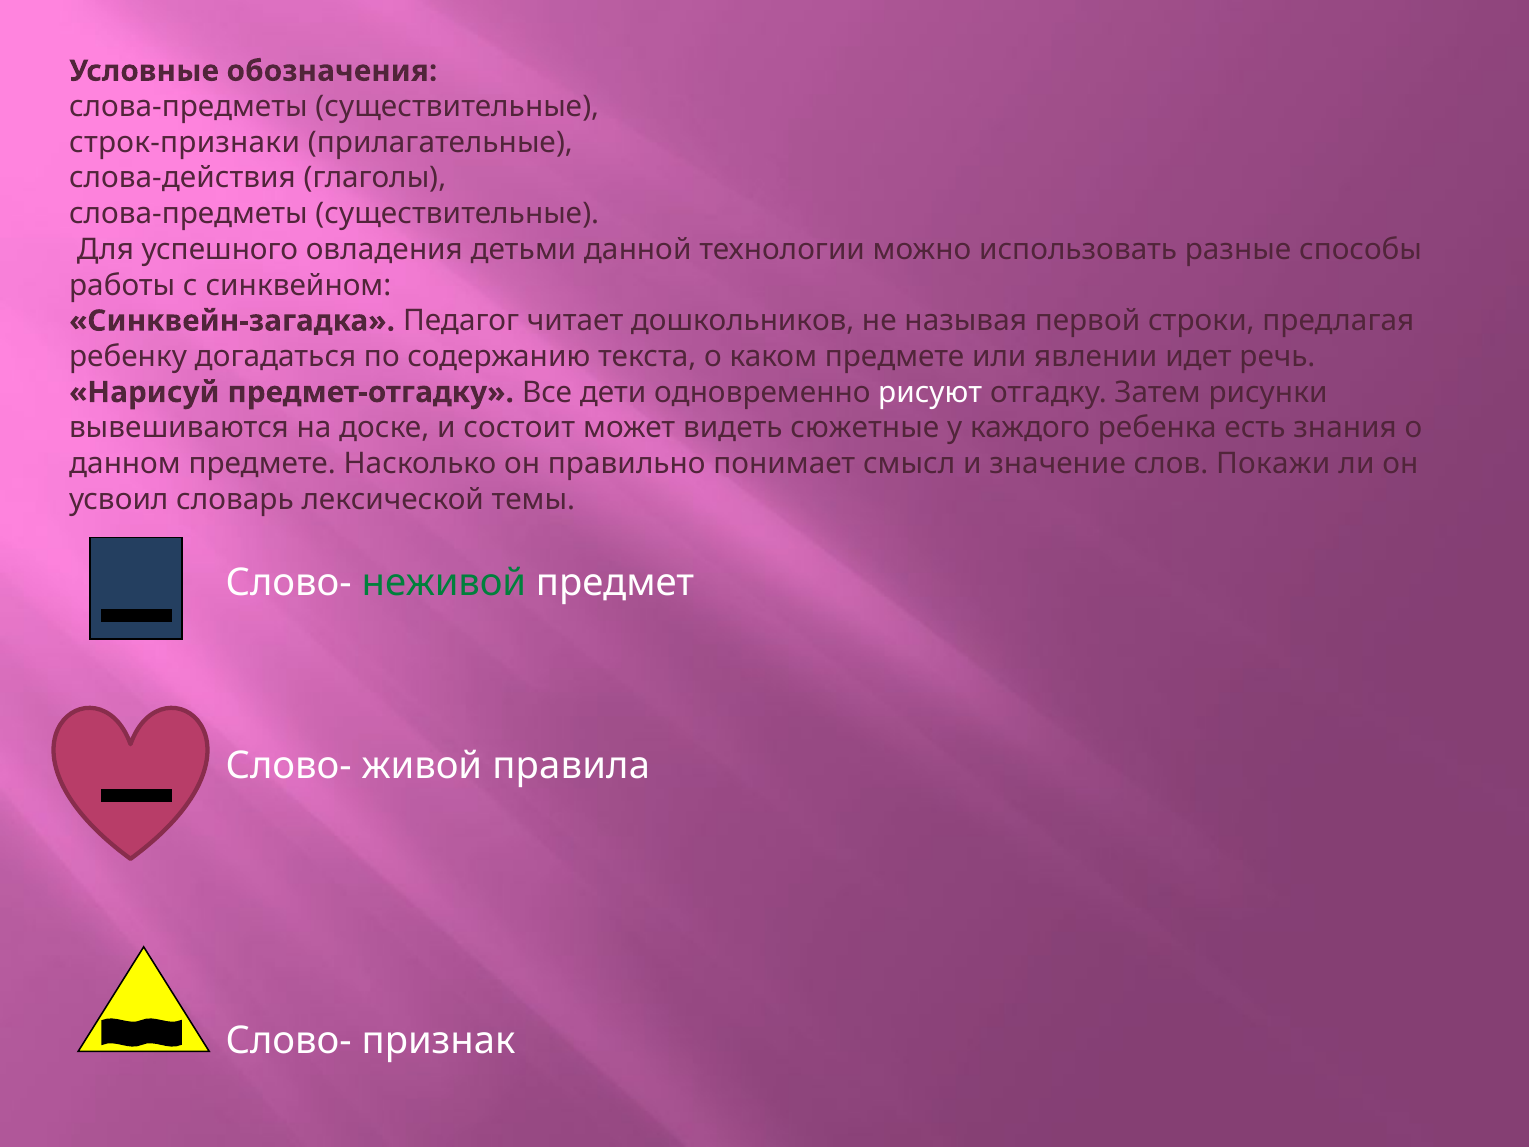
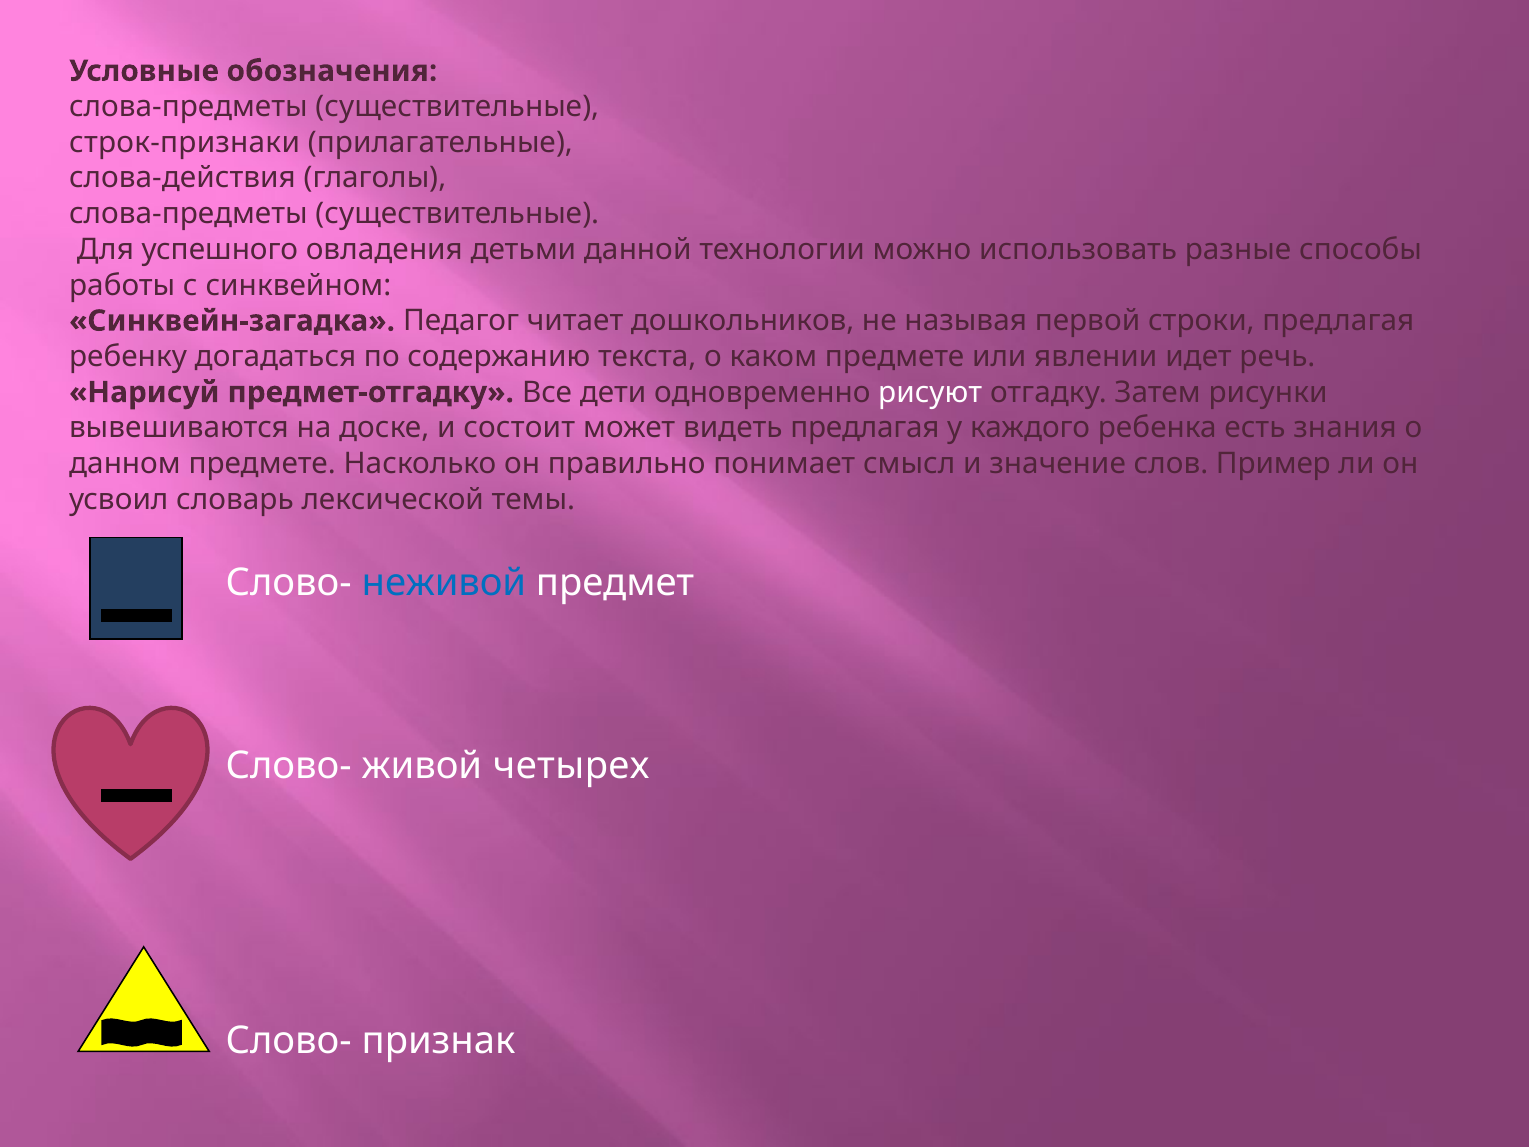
видеть сюжетные: сюжетные -> предлагая (865, 428)
Покажи: Покажи -> Пример (1273, 464)
неживой colour: green -> blue (444, 582)
правила: правила -> четырех (571, 766)
